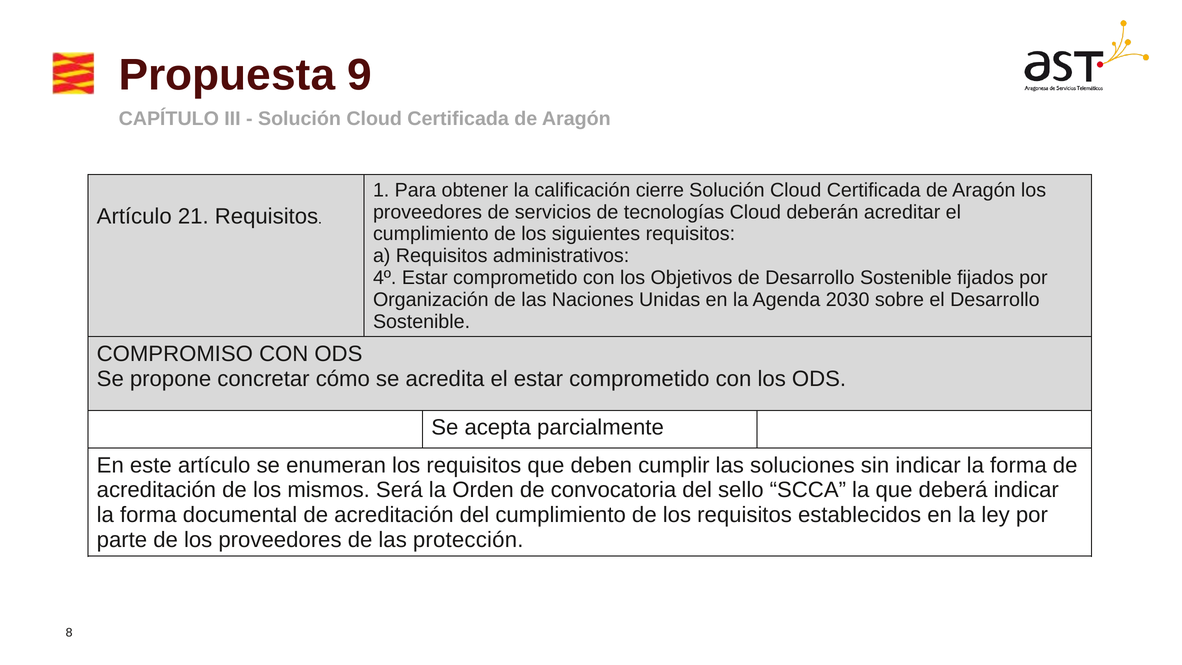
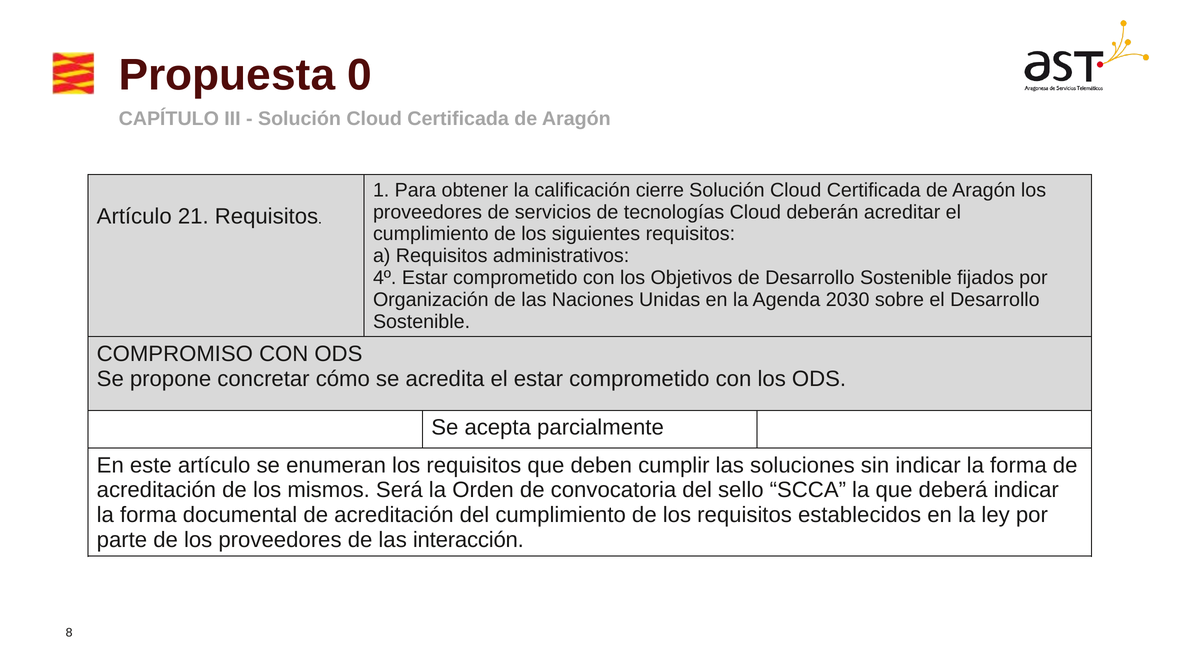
9: 9 -> 0 (360, 75)
protección: protección -> interacción (468, 540)
